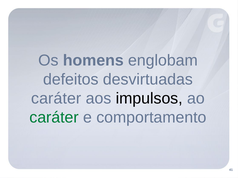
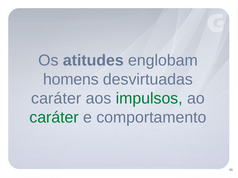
homens: homens -> atitudes (93, 61)
defeitos: defeitos -> homens (71, 80)
impulsos colour: black -> green (149, 99)
